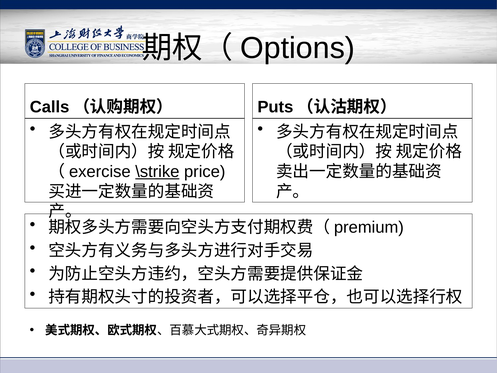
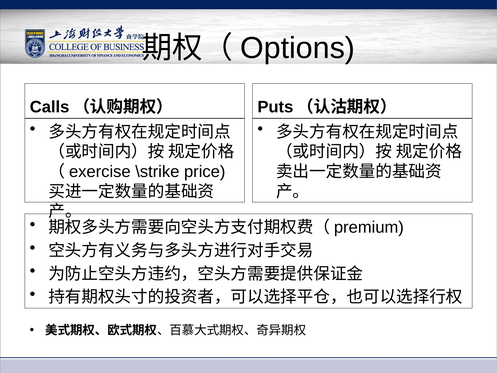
\strike underline: present -> none (157, 172)
